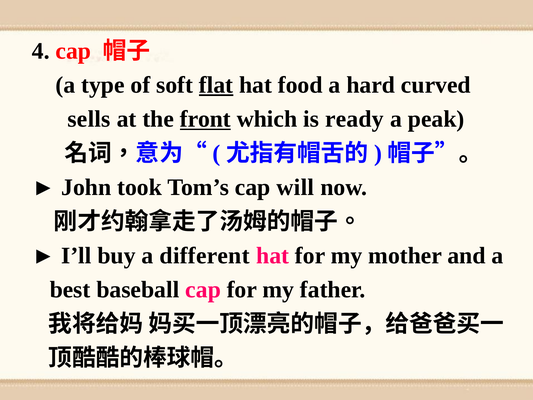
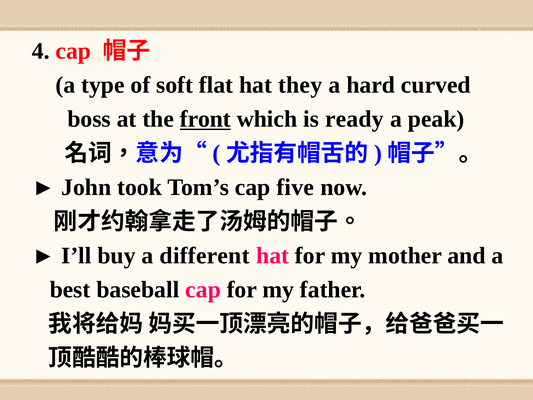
flat underline: present -> none (216, 85)
food: food -> they (300, 85)
sells: sells -> boss (89, 119)
will: will -> five (295, 187)
